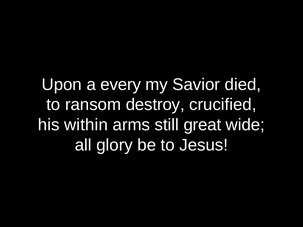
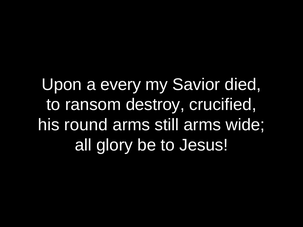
within: within -> round (86, 125)
still great: great -> arms (202, 125)
